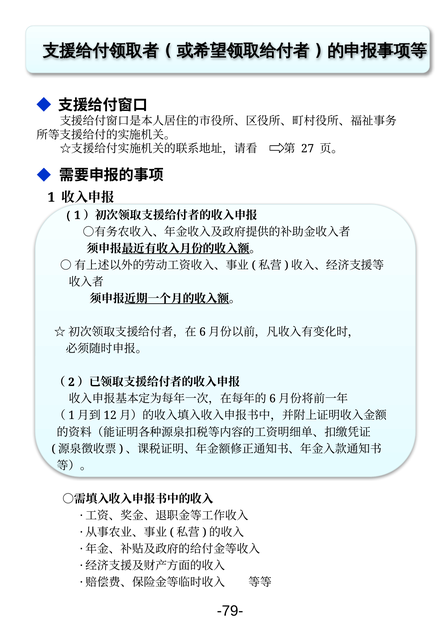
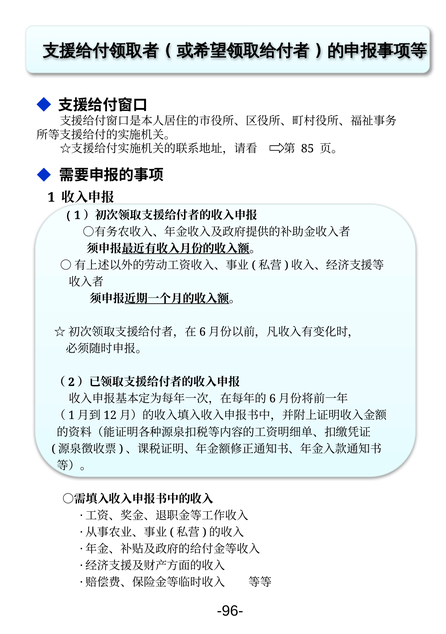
27: 27 -> 85 (308, 149)
-79-: -79- -> -96- (230, 611)
